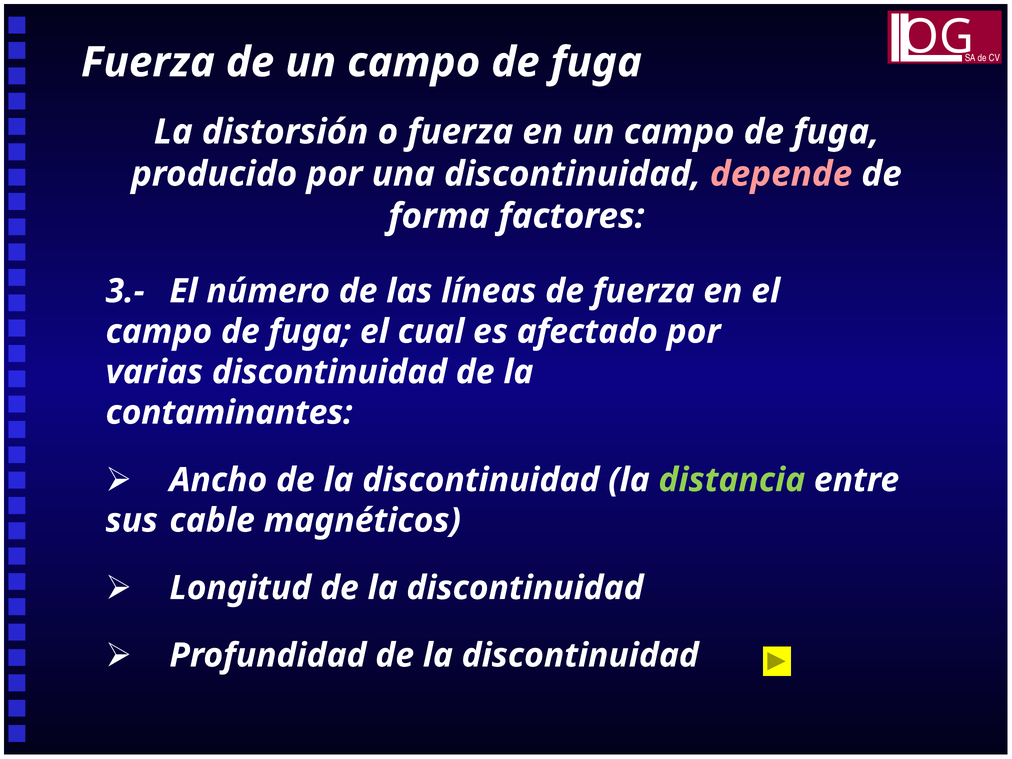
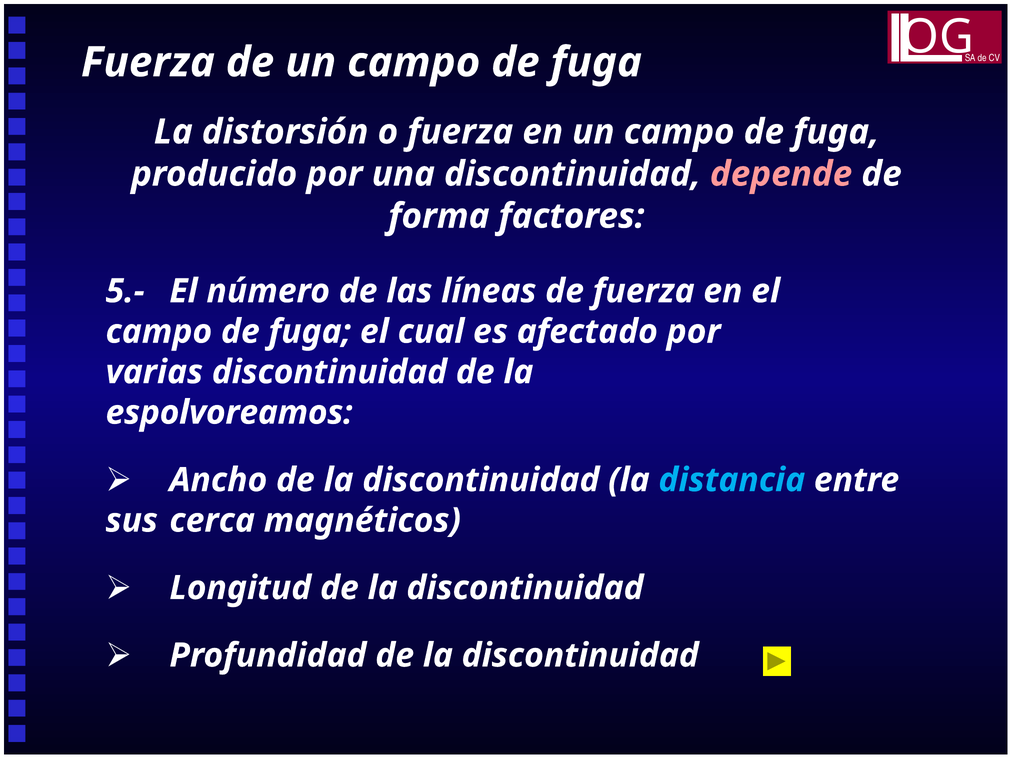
3.-: 3.- -> 5.- (125, 291)
contaminantes: contaminantes -> espolvoreamos (229, 413)
distancia colour: light green -> light blue (732, 480)
cable: cable -> cerca (212, 521)
